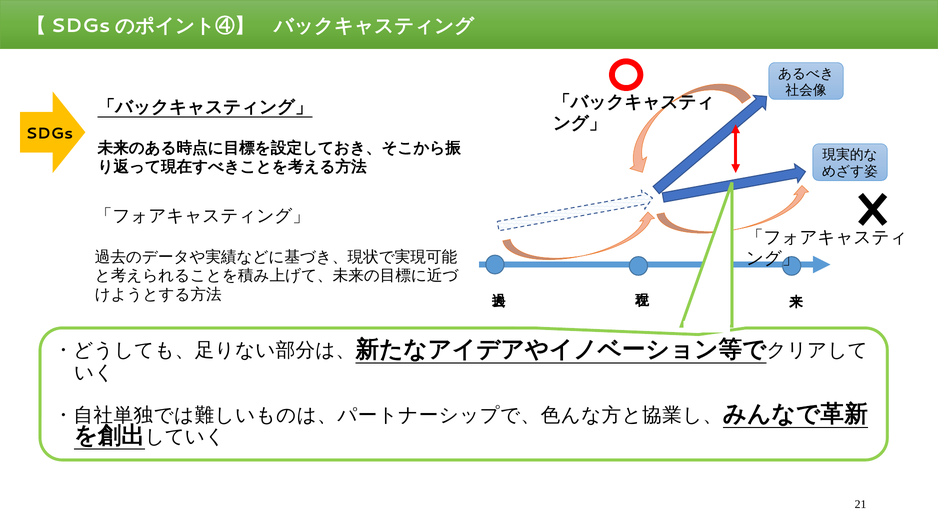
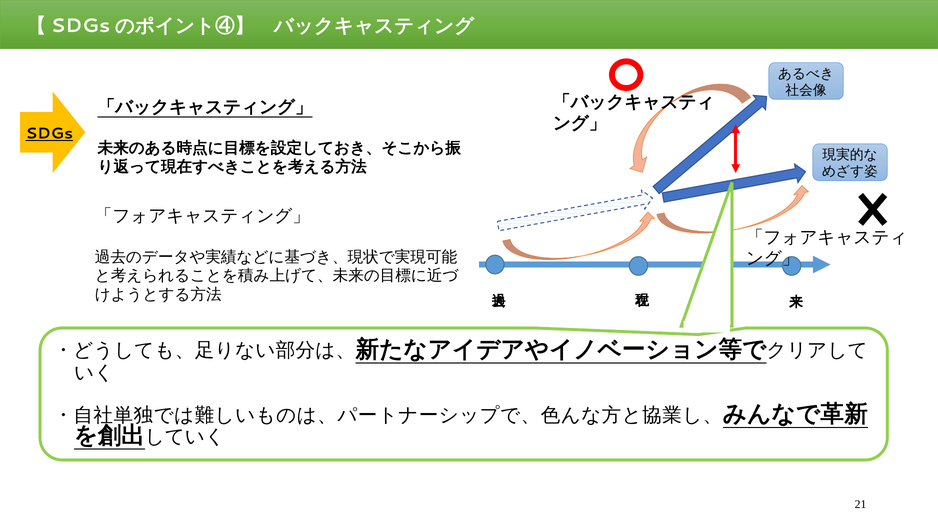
SDGs underline: none -> present (49, 134)
